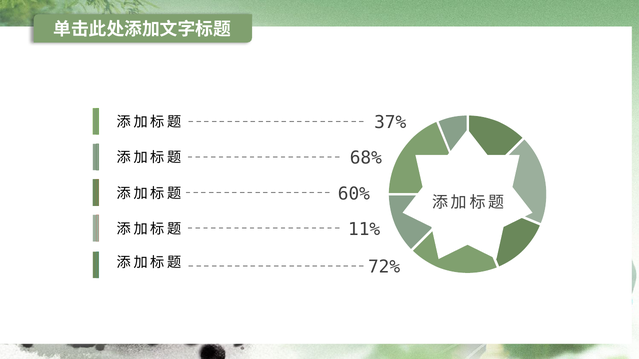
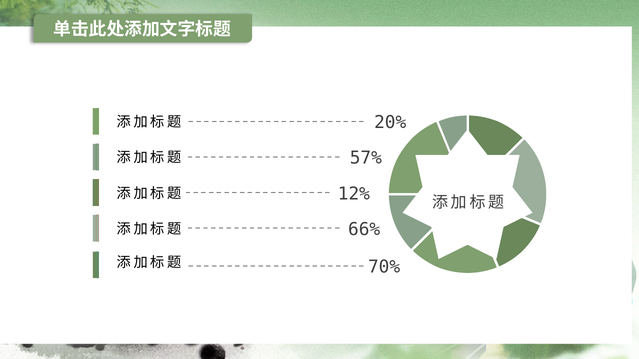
37%: 37% -> 20% (390, 123)
68%: 68% -> 57% (366, 158)
60%: 60% -> 12% (354, 194)
11%: 11% -> 66% (364, 230)
72%: 72% -> 70% (384, 267)
